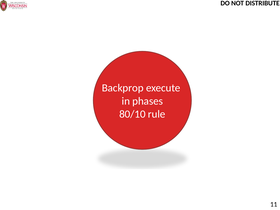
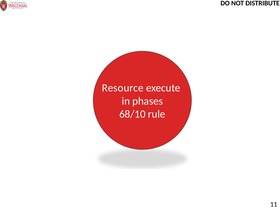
Backprop: Backprop -> Resource (123, 88)
80/10: 80/10 -> 68/10 (132, 114)
